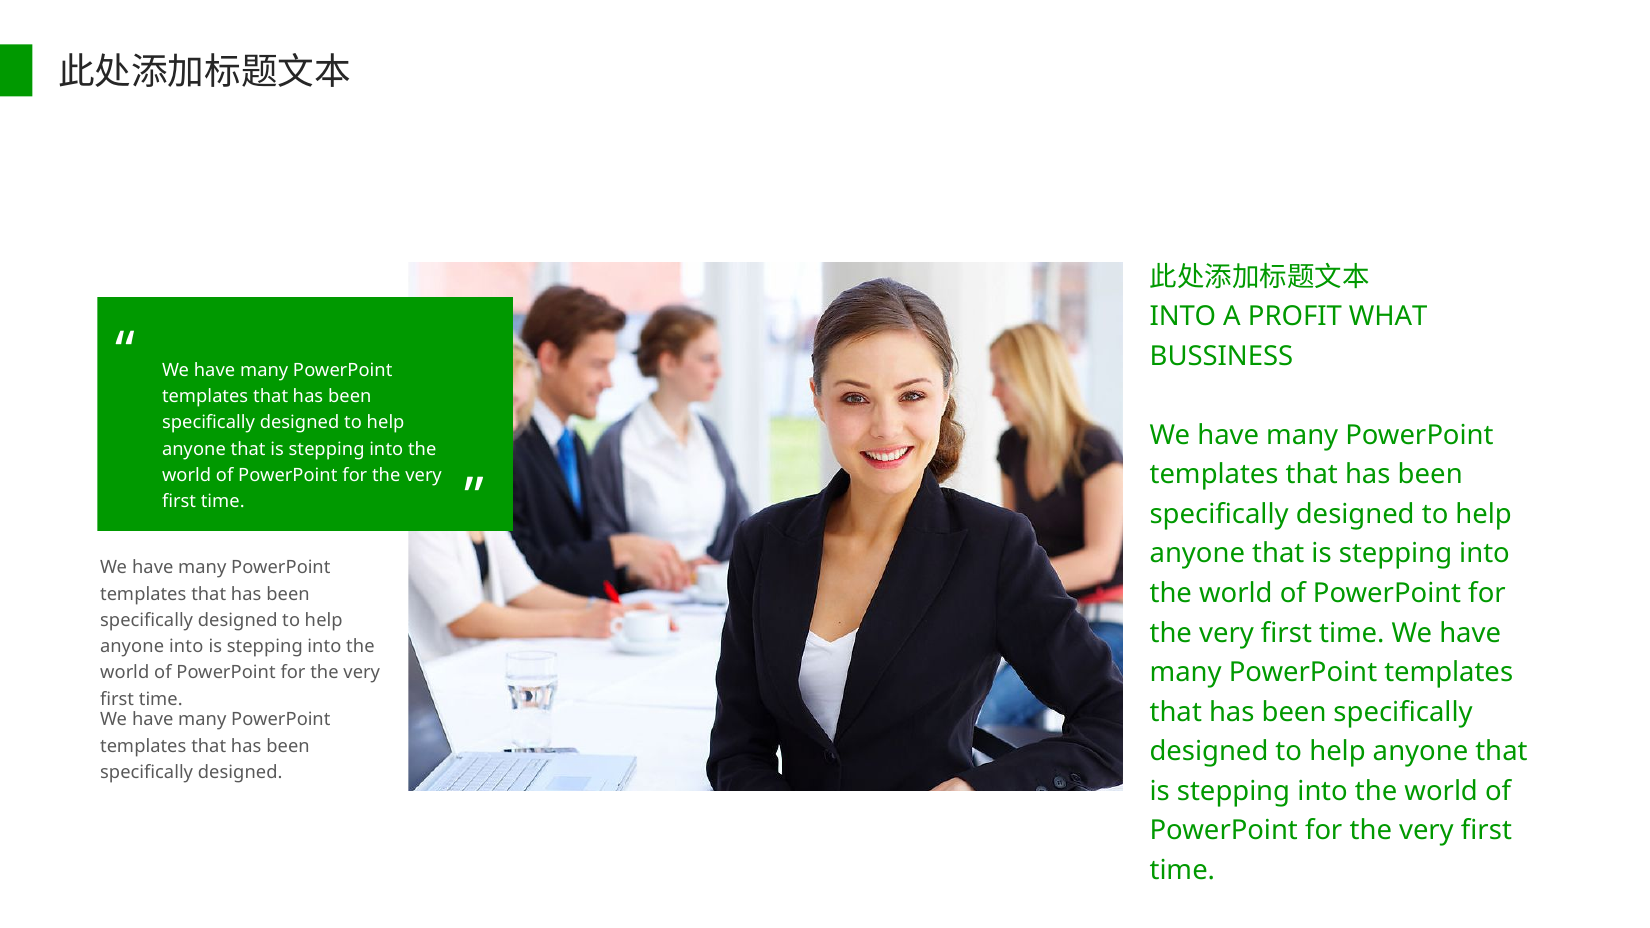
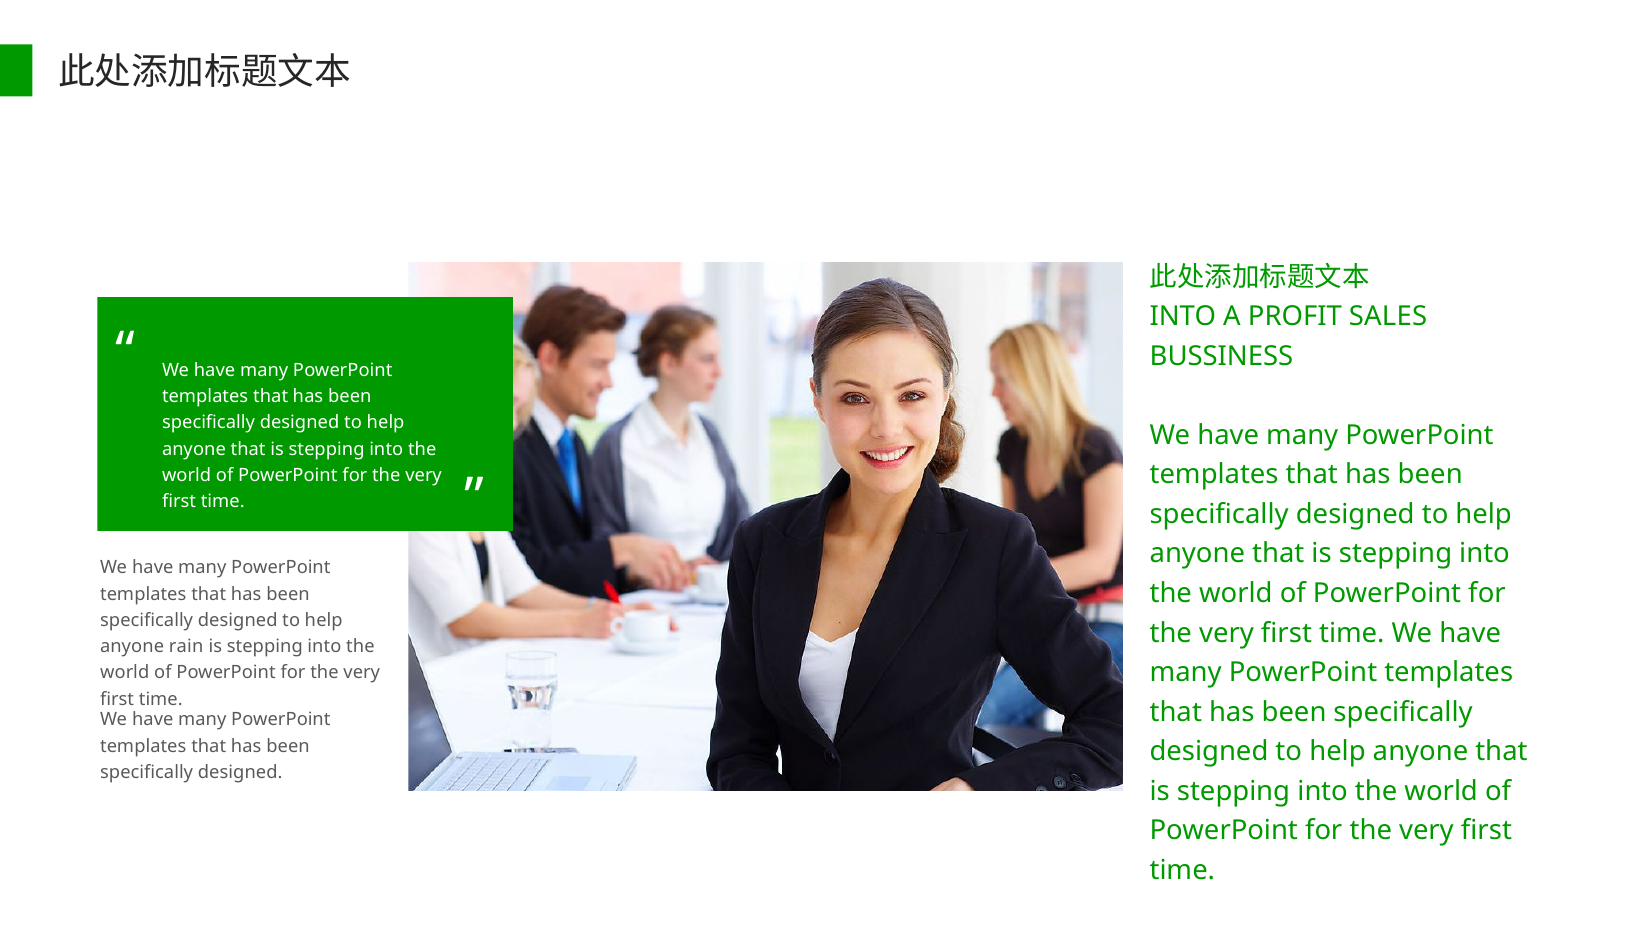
WHAT: WHAT -> SALES (1388, 316)
anyone into: into -> rain (186, 646)
